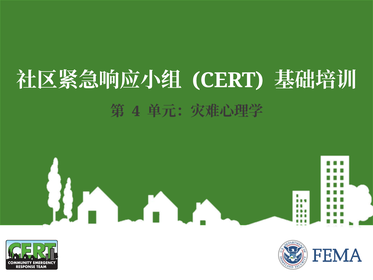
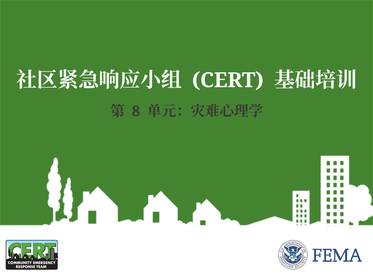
4: 4 -> 8 (136, 111)
